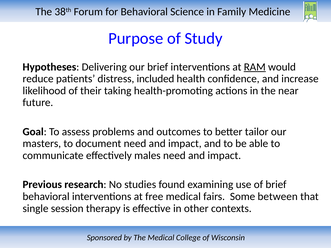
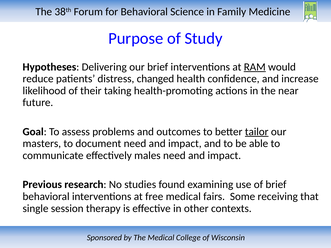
included: included -> changed (155, 79)
tailor underline: none -> present (257, 132)
between: between -> receiving (278, 197)
